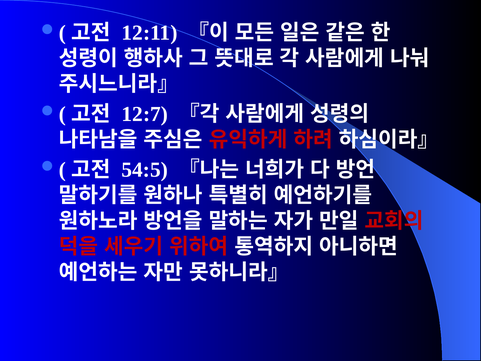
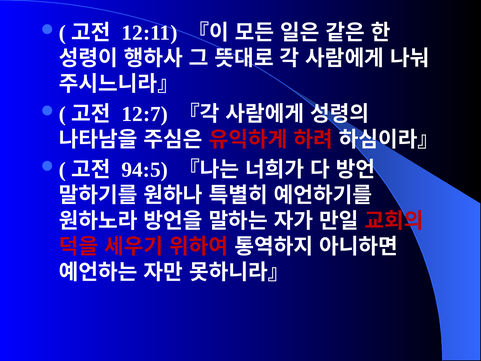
54:5: 54:5 -> 94:5 (145, 170)
